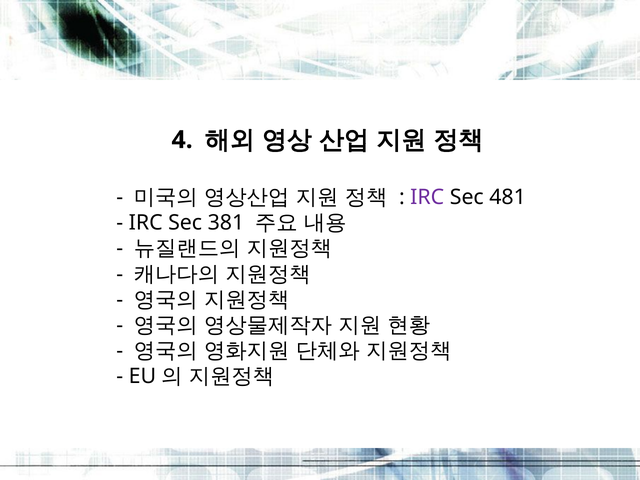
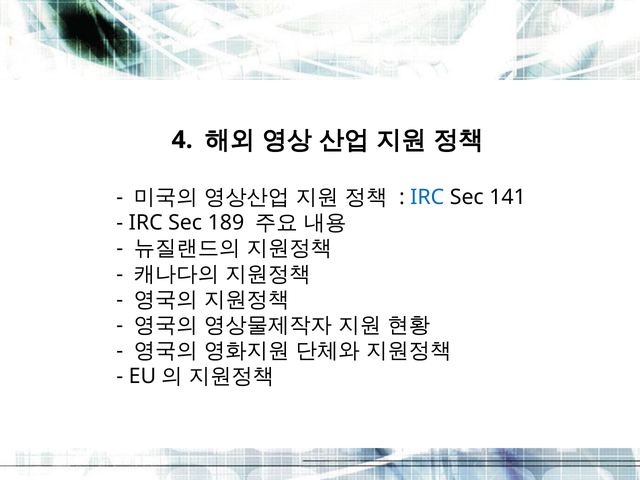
IRC colour: purple -> blue (427, 197)
481: 481 -> 141 (508, 197)
381: 381 -> 189 (226, 223)
